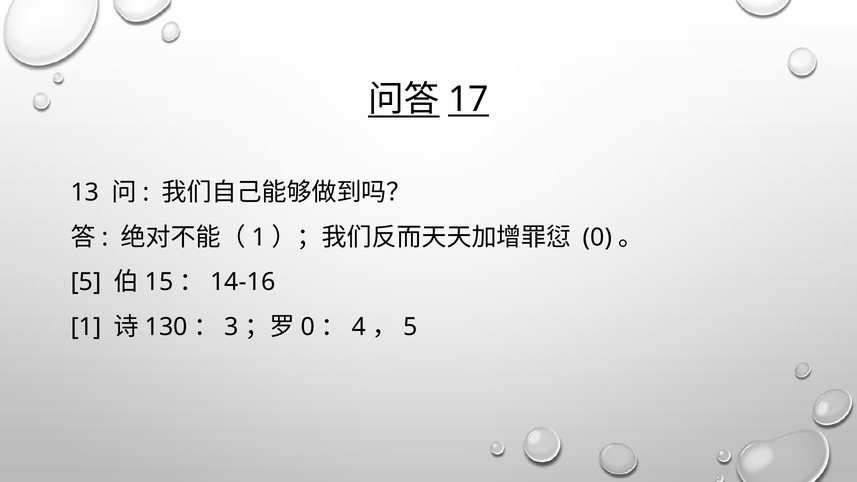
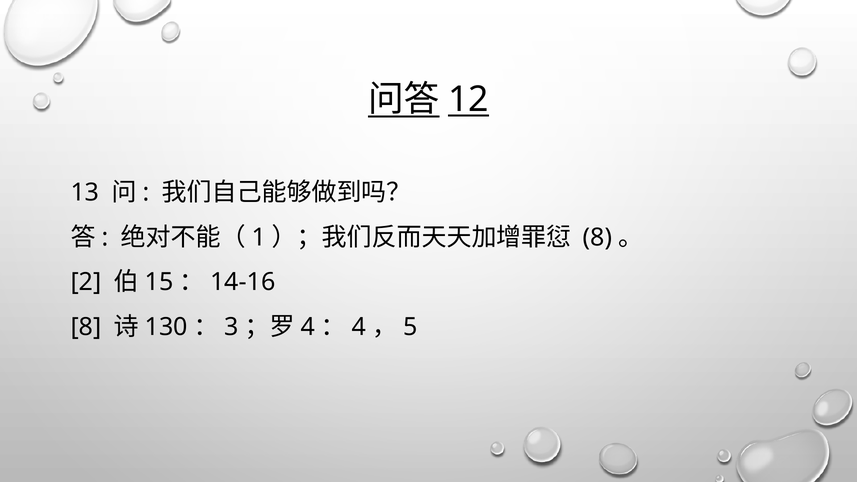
17: 17 -> 12 (468, 99)
0: 0 -> 8 (598, 237)
5: 5 -> 2 (86, 282)
1: 1 -> 8 (86, 327)
0: 0 -> 4 (308, 327)
